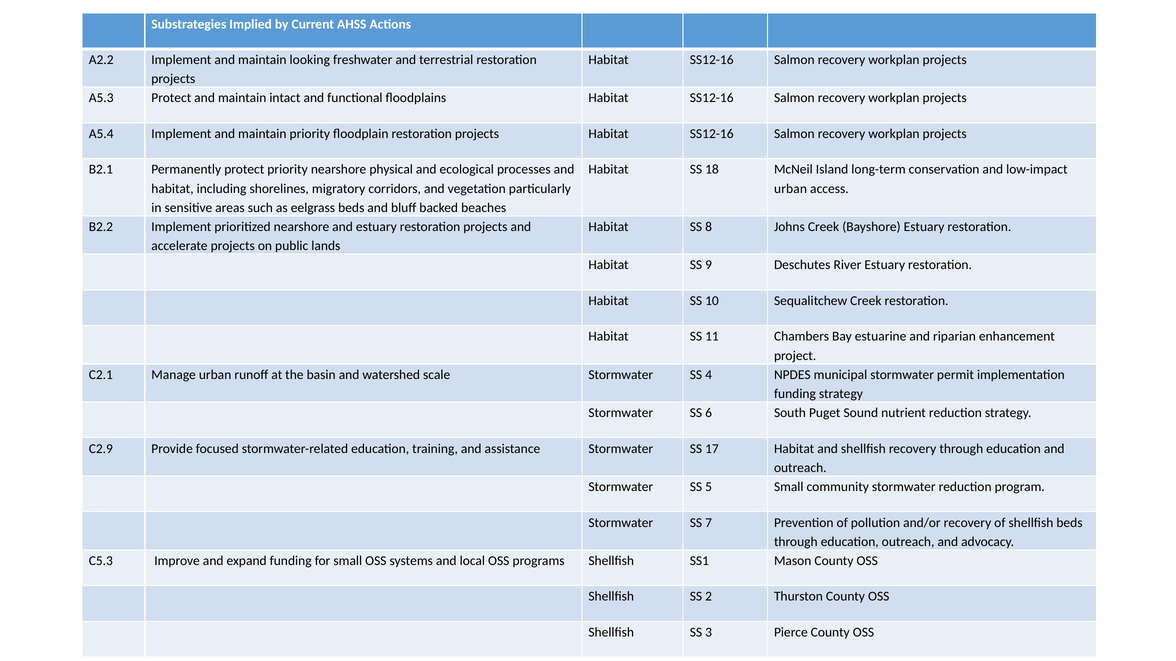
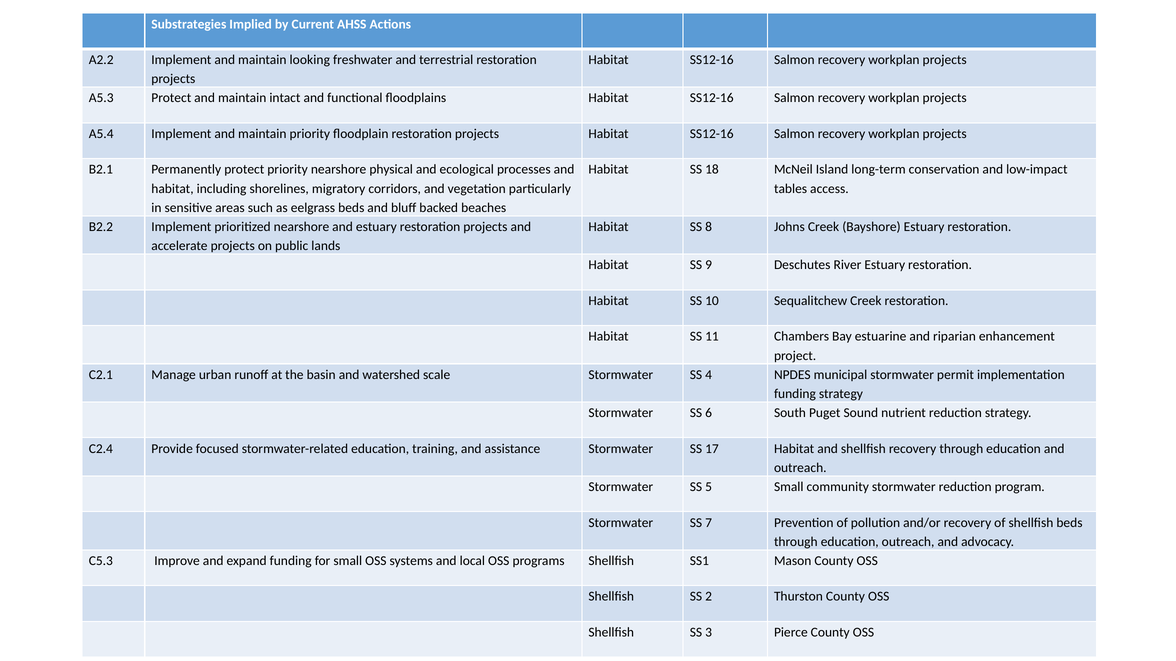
urban: urban -> tables (791, 189)
C2.9: C2.9 -> C2.4 (101, 449)
